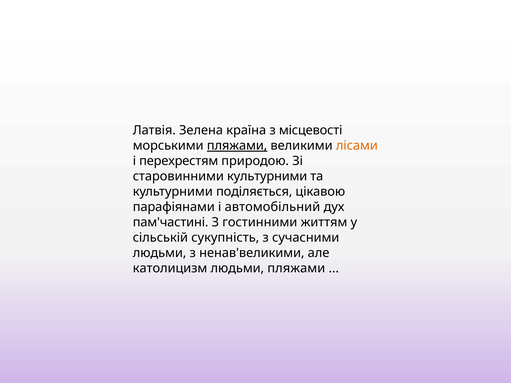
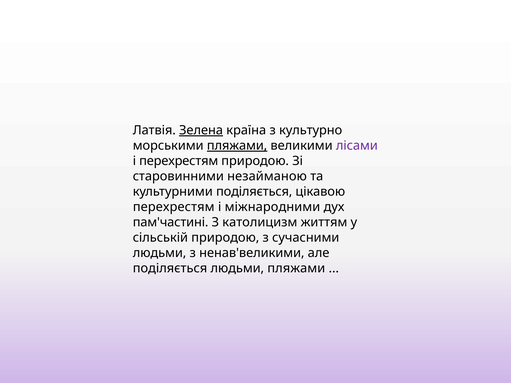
Зелена underline: none -> present (201, 130)
місцевості: місцевості -> культурно (311, 130)
лісами colour: orange -> purple (357, 146)
старовинними культурними: культурними -> незайманою (267, 176)
парафіянами: парафіянами -> перехрестям (174, 207)
автомобільний: автомобільний -> міжнародними (272, 207)
гостинними: гостинними -> католицизм (260, 222)
сільській сукупність: сукупність -> природою (225, 238)
католицизм: католицизм -> поділяється (170, 268)
